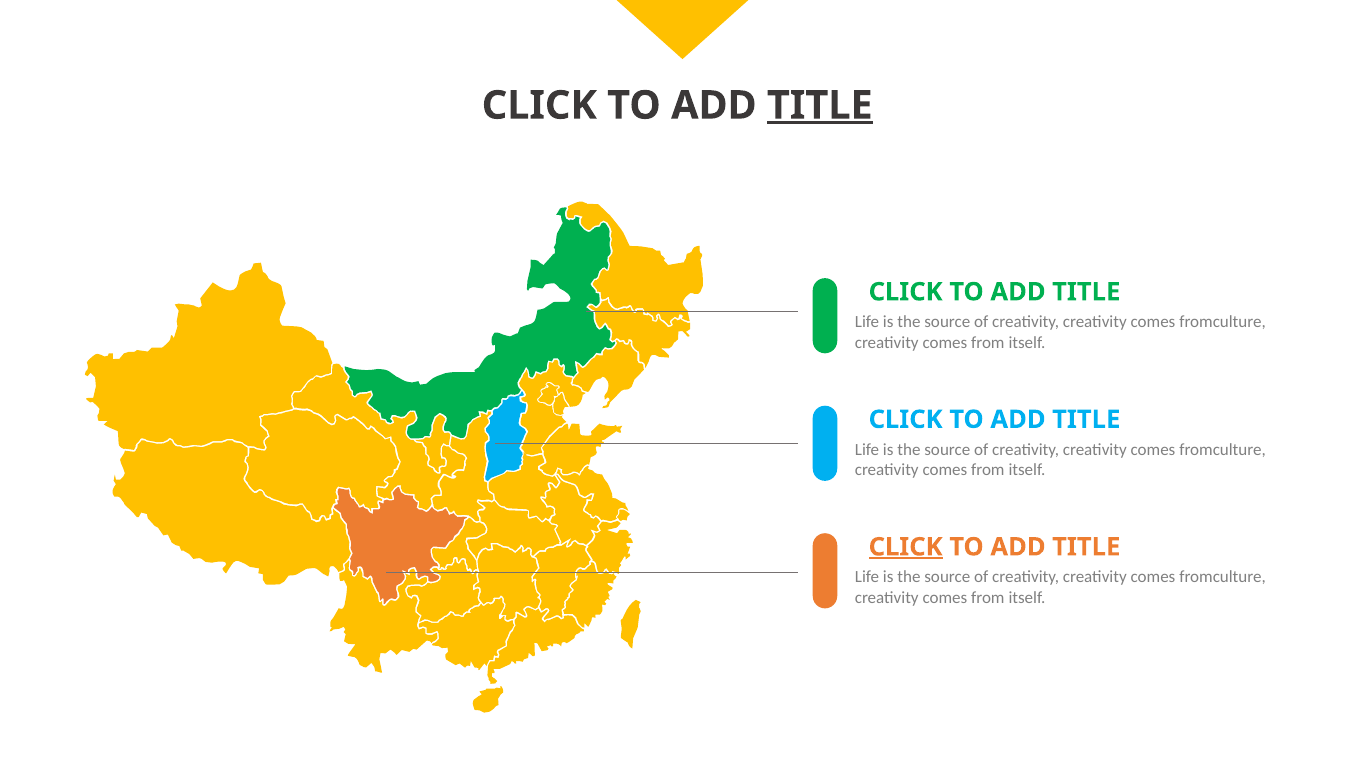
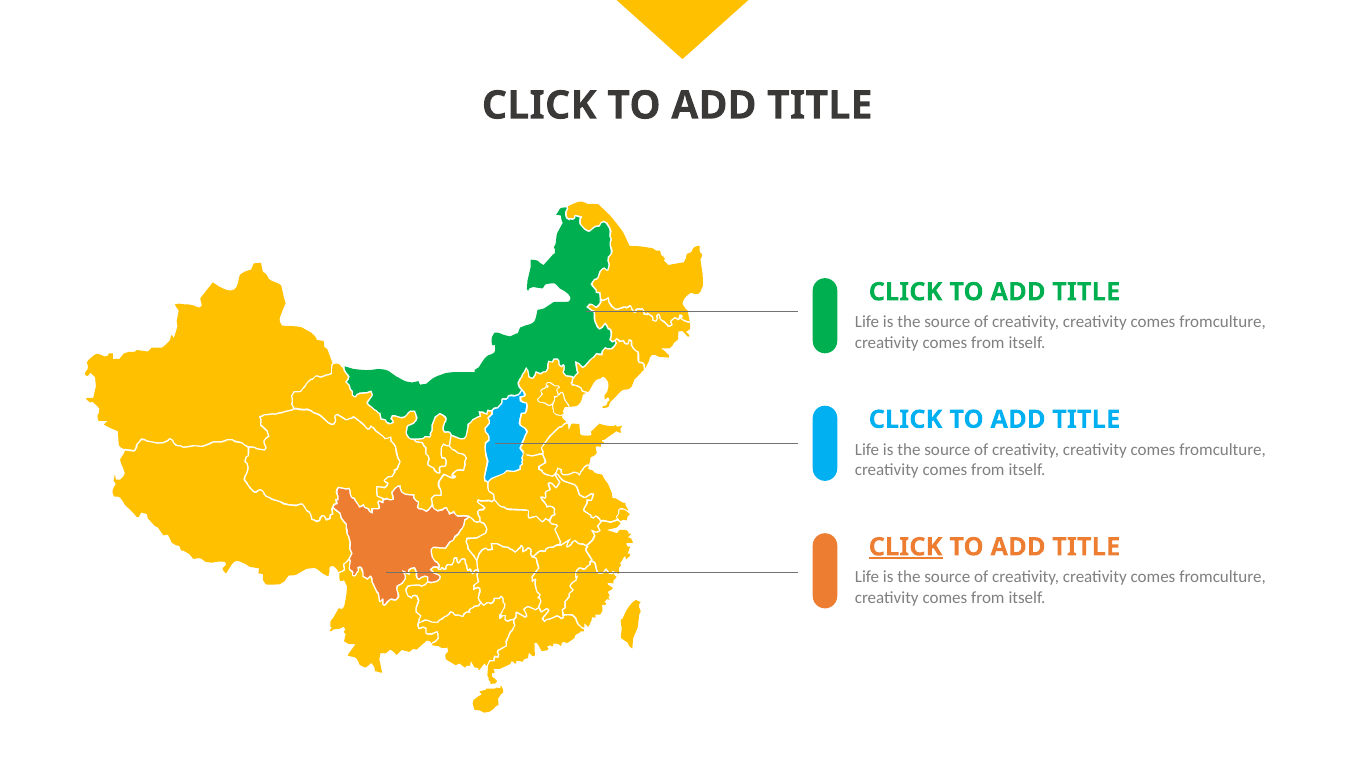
TITLE underline: present -> none (820, 106)
